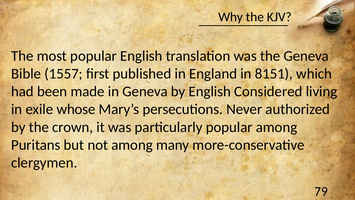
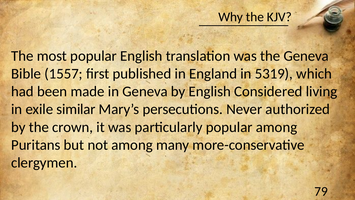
8151: 8151 -> 5319 (274, 74)
whose: whose -> similar (76, 109)
